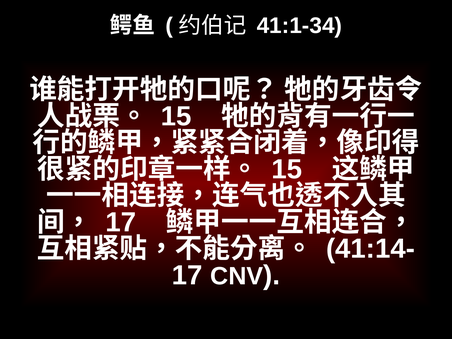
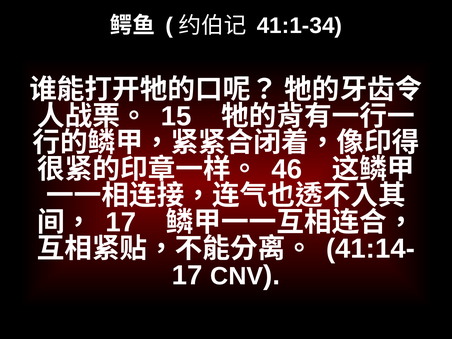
15: 15 -> 46 (287, 169)
